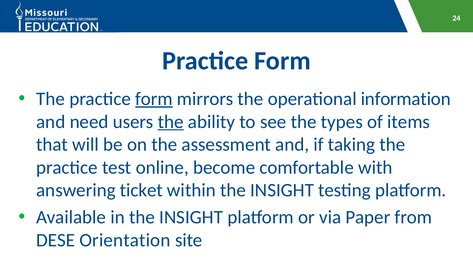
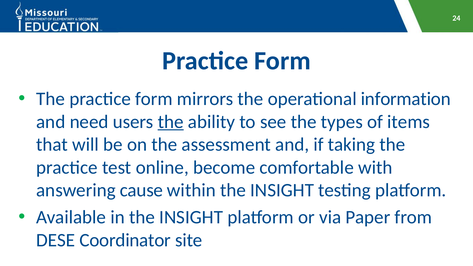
form underline: present -> none (154, 99)
ticket: ticket -> cause (141, 190)
Orientation: Orientation -> Coordinator (125, 240)
